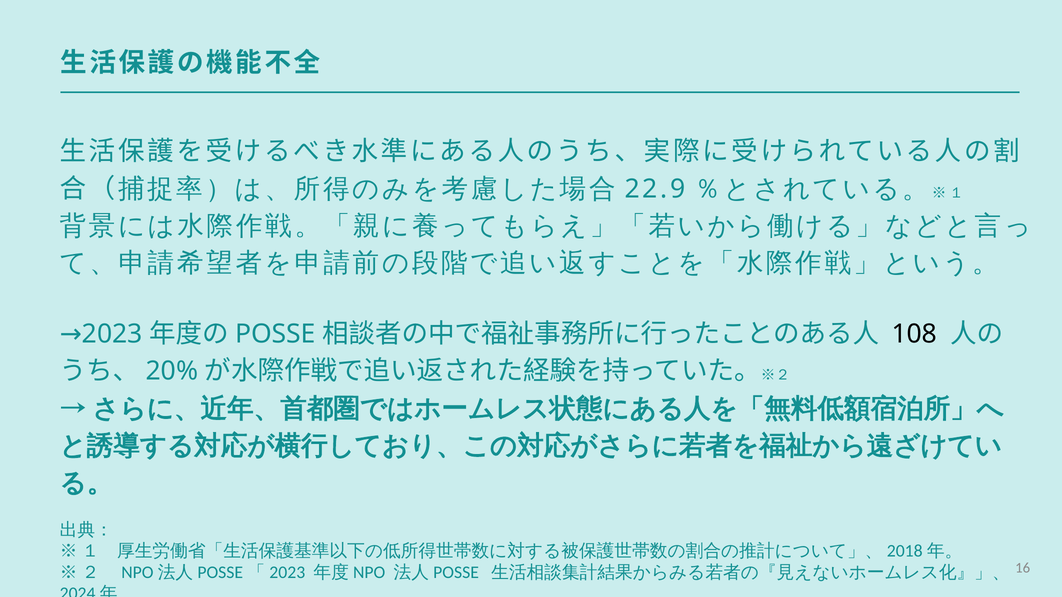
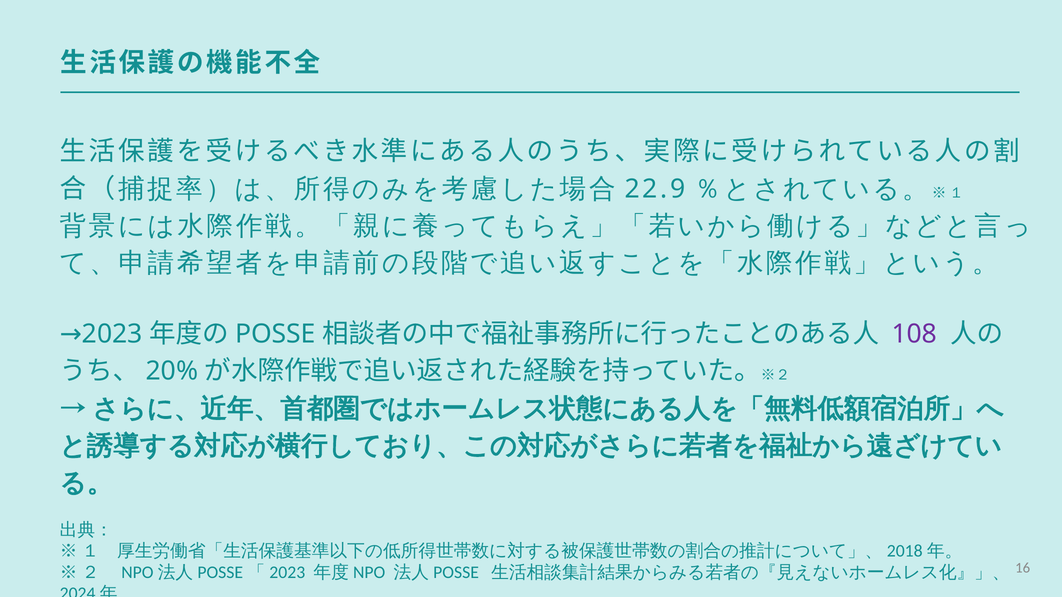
108 colour: black -> purple (914, 334)
